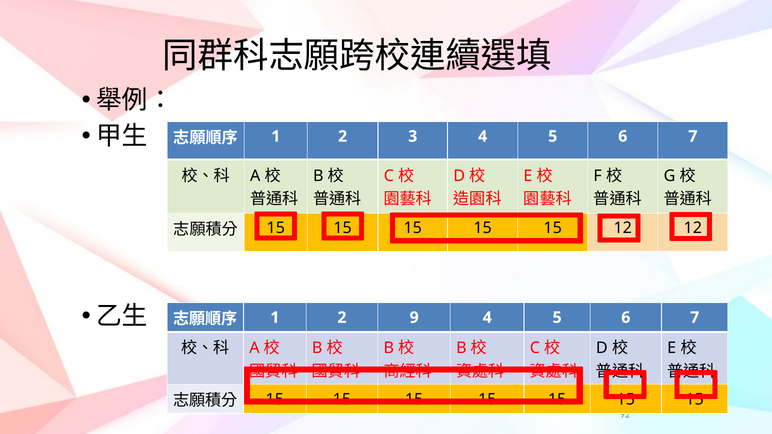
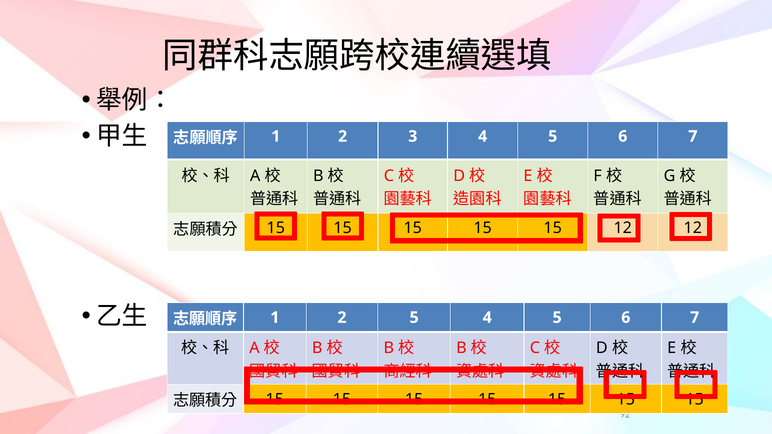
2 9: 9 -> 5 (414, 318)
